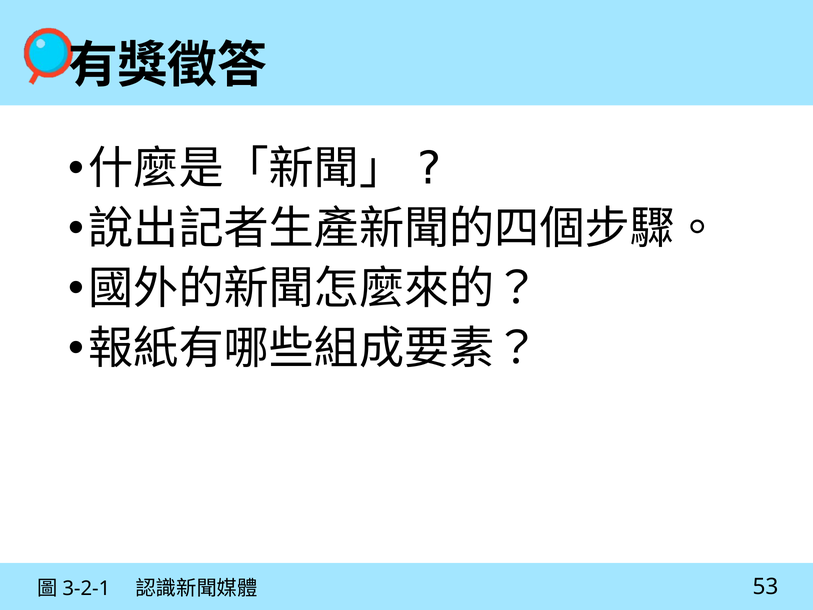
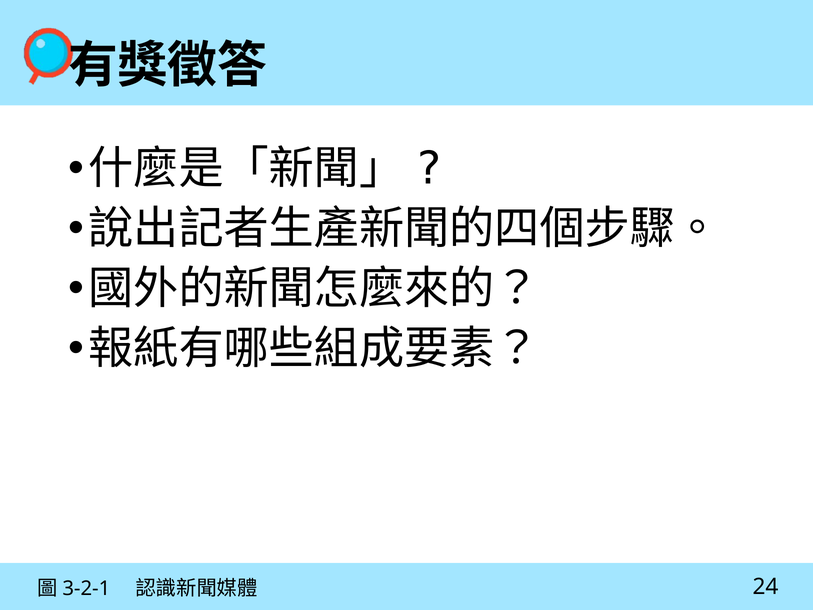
53: 53 -> 24 (765, 587)
